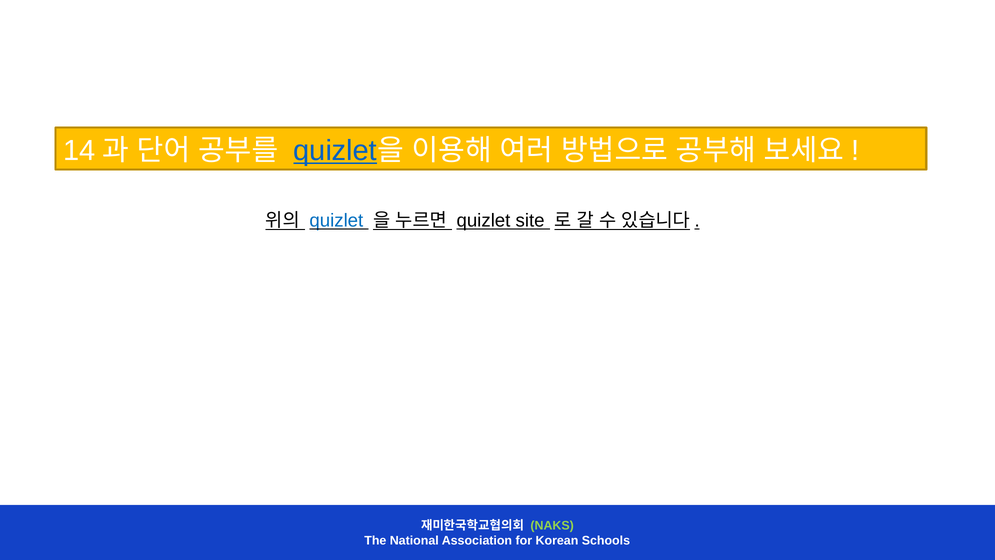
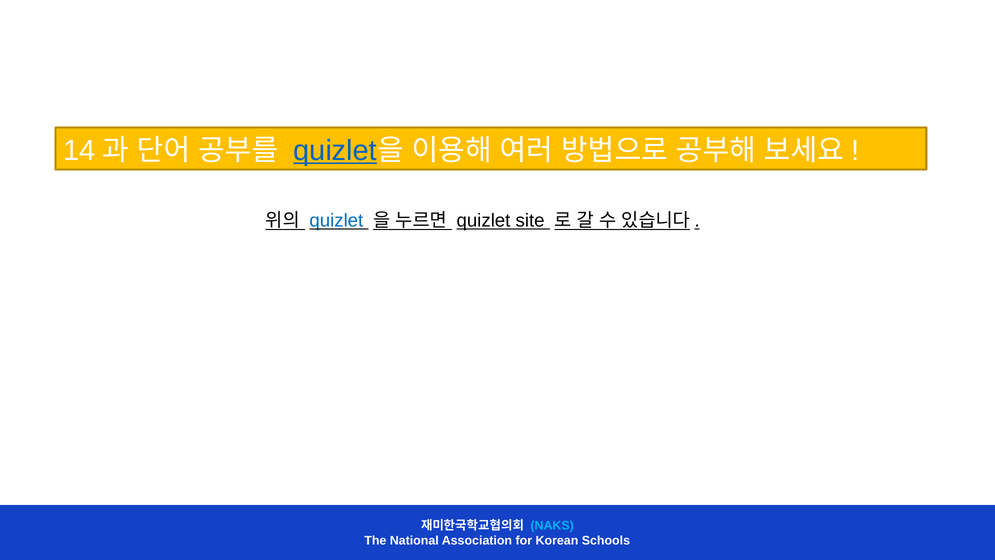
NAKS colour: light green -> light blue (552, 526)
